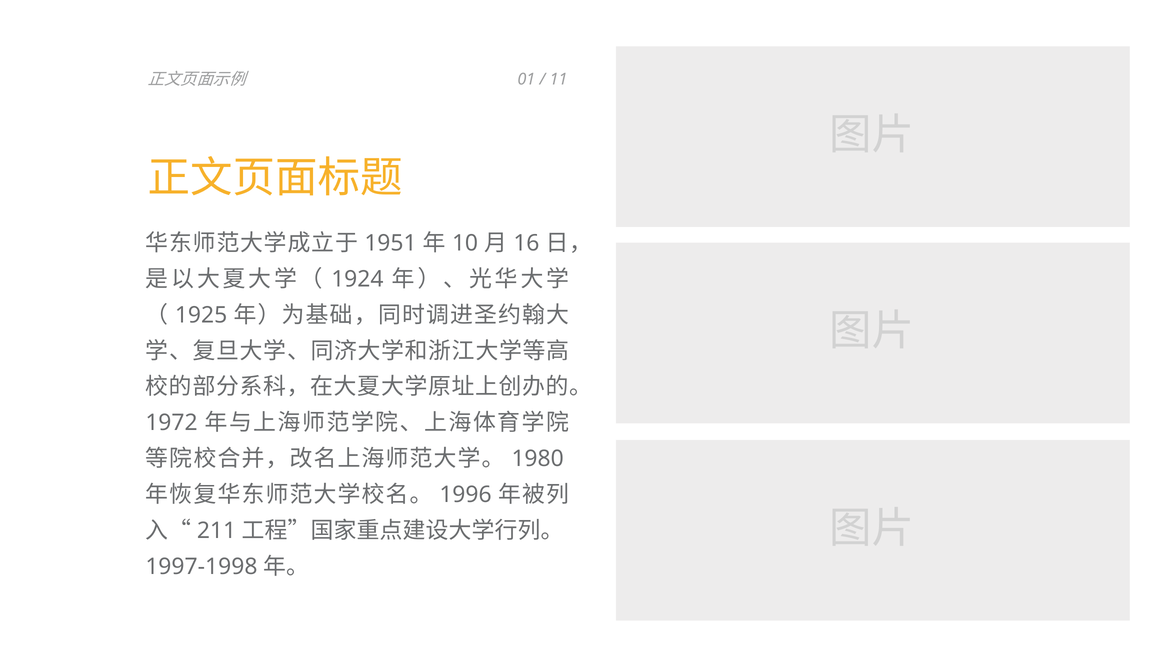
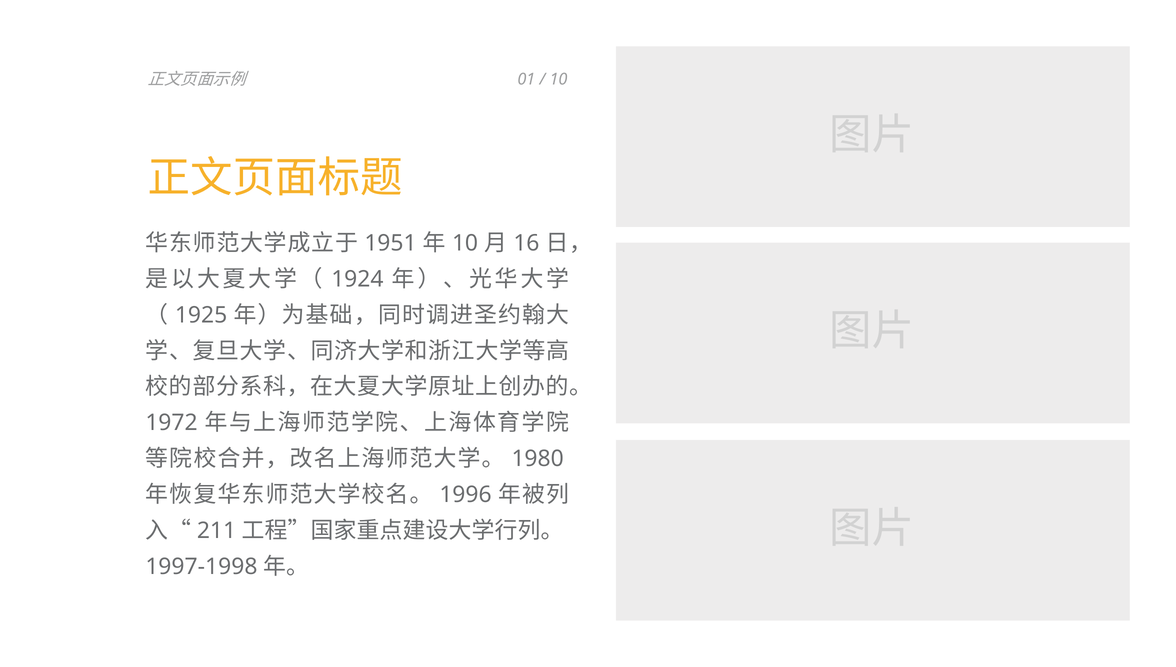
11: 11 -> 10 (558, 80)
